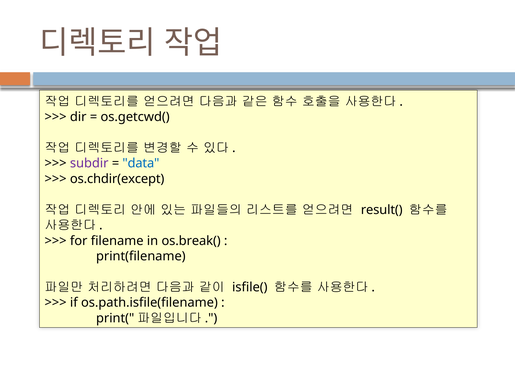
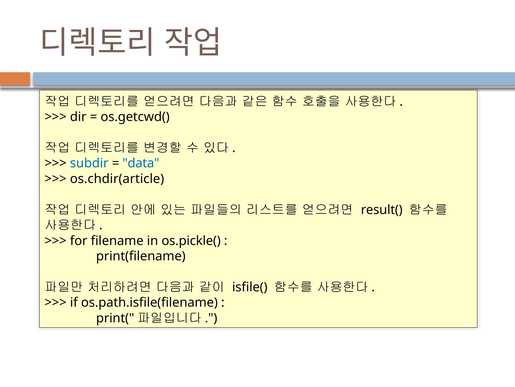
subdir colour: purple -> blue (89, 163)
os.chdir(except: os.chdir(except -> os.chdir(article (117, 179)
os.break(: os.break( -> os.pickle( (191, 240)
